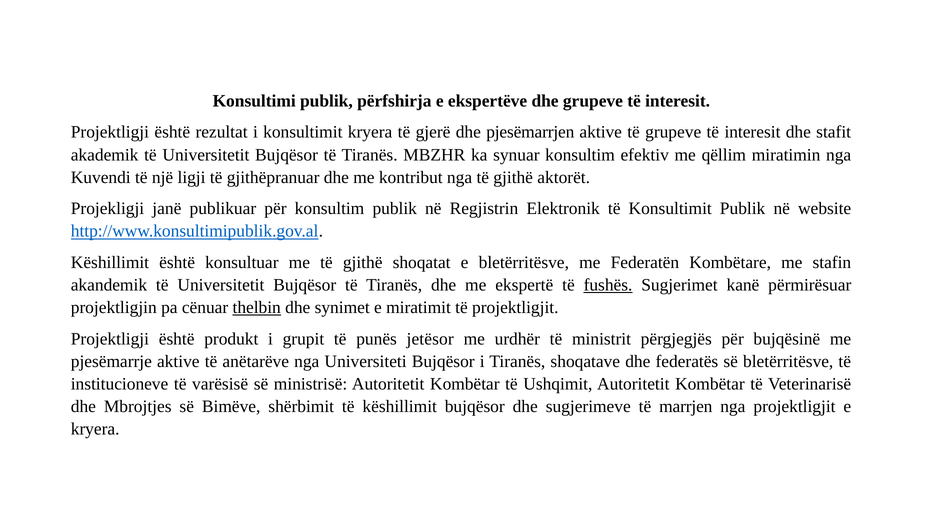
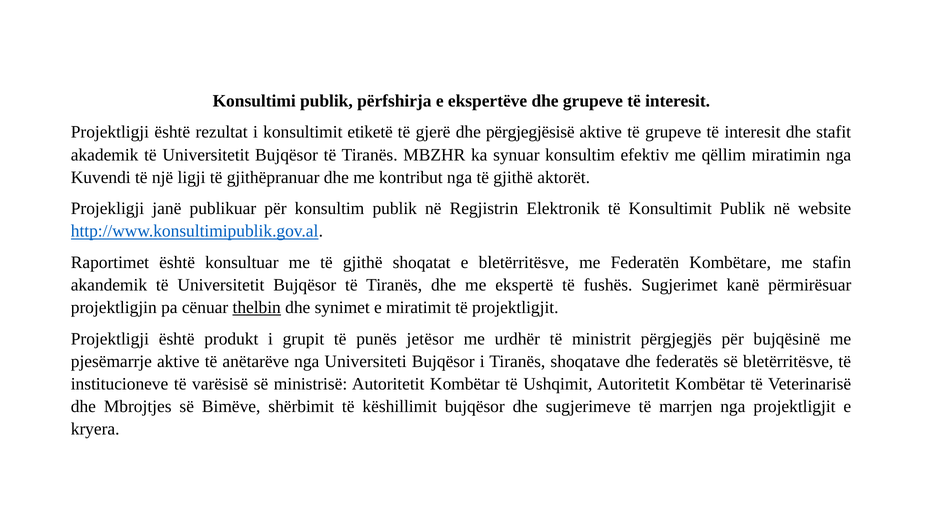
konsultimit kryera: kryera -> etiketë (370, 132)
pjesëmarrjen: pjesëmarrjen -> përgjegjësisë (530, 132)
Këshillimit: Këshillimit -> Raportimet (110, 262)
fushës underline: present -> none (608, 285)
